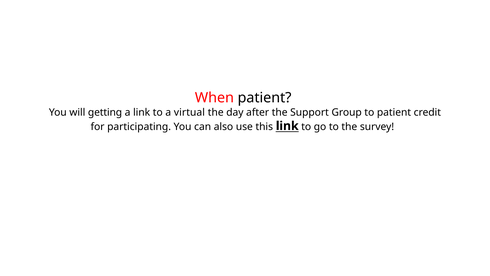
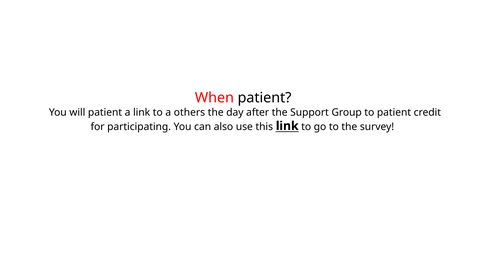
will getting: getting -> patient (105, 112)
virtual: virtual -> others (189, 112)
